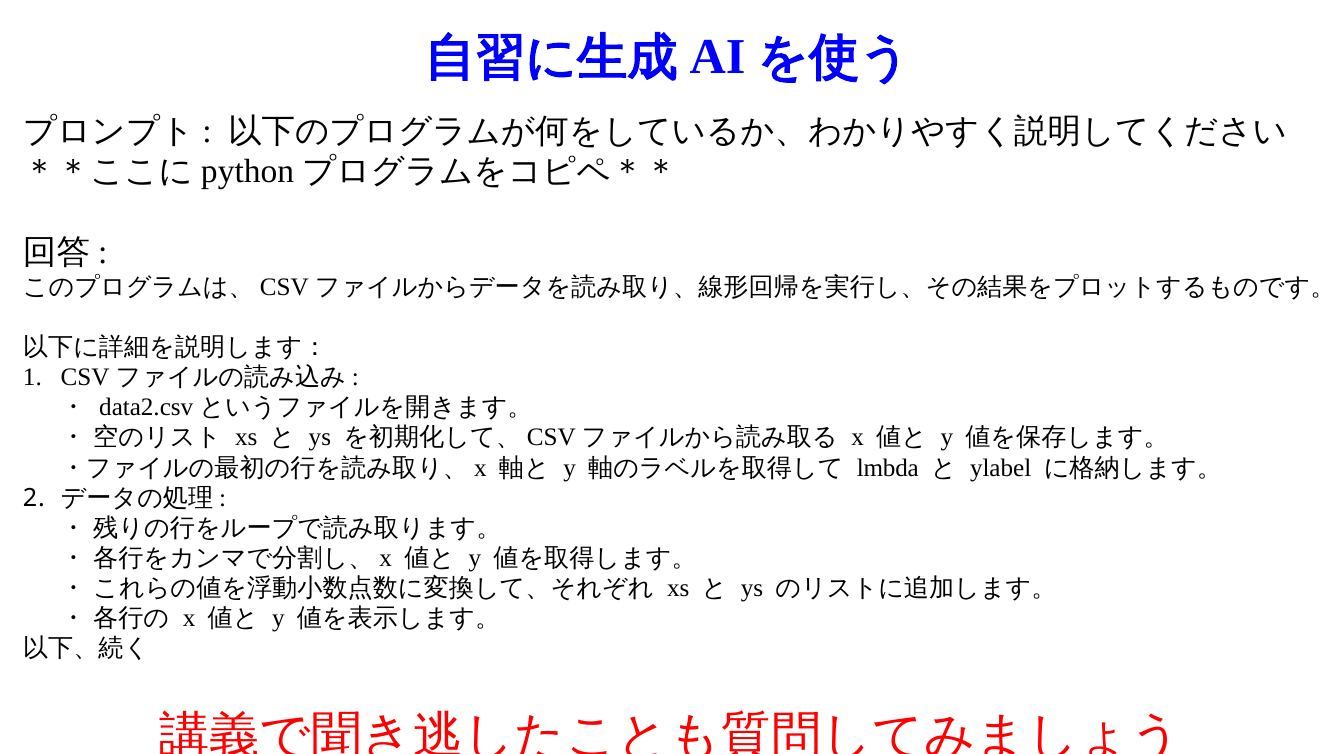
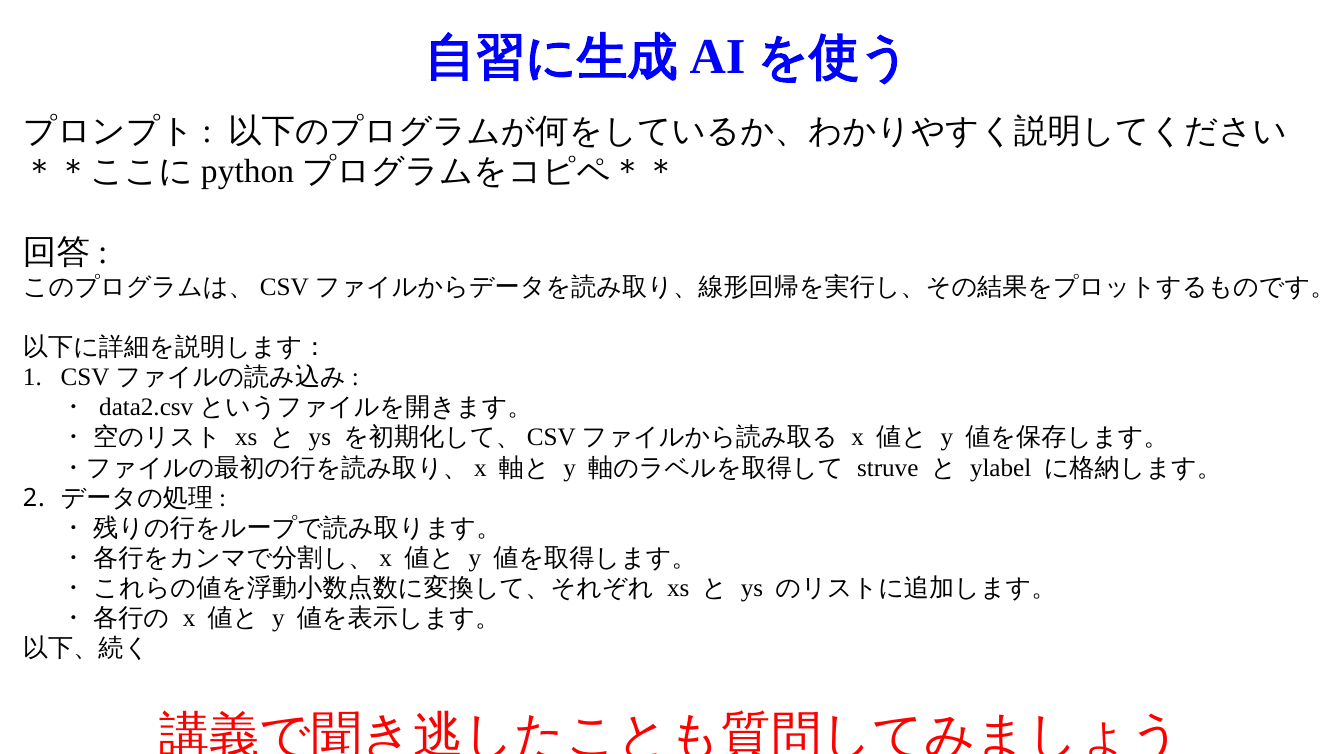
lmbda: lmbda -> struve (888, 468)
